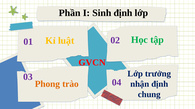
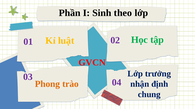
Sinh định: định -> theo (123, 13)
